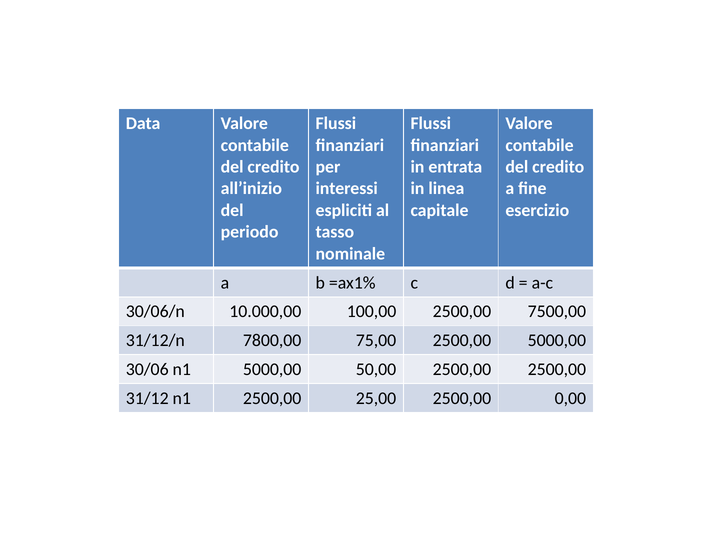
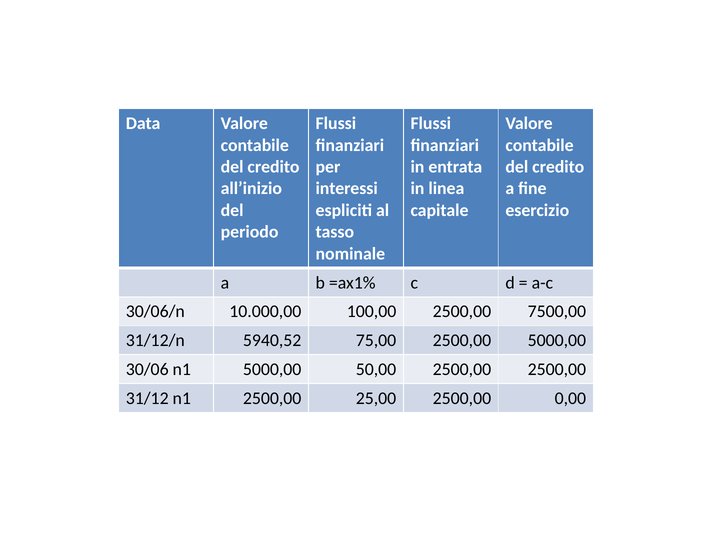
7800,00: 7800,00 -> 5940,52 (272, 340)
